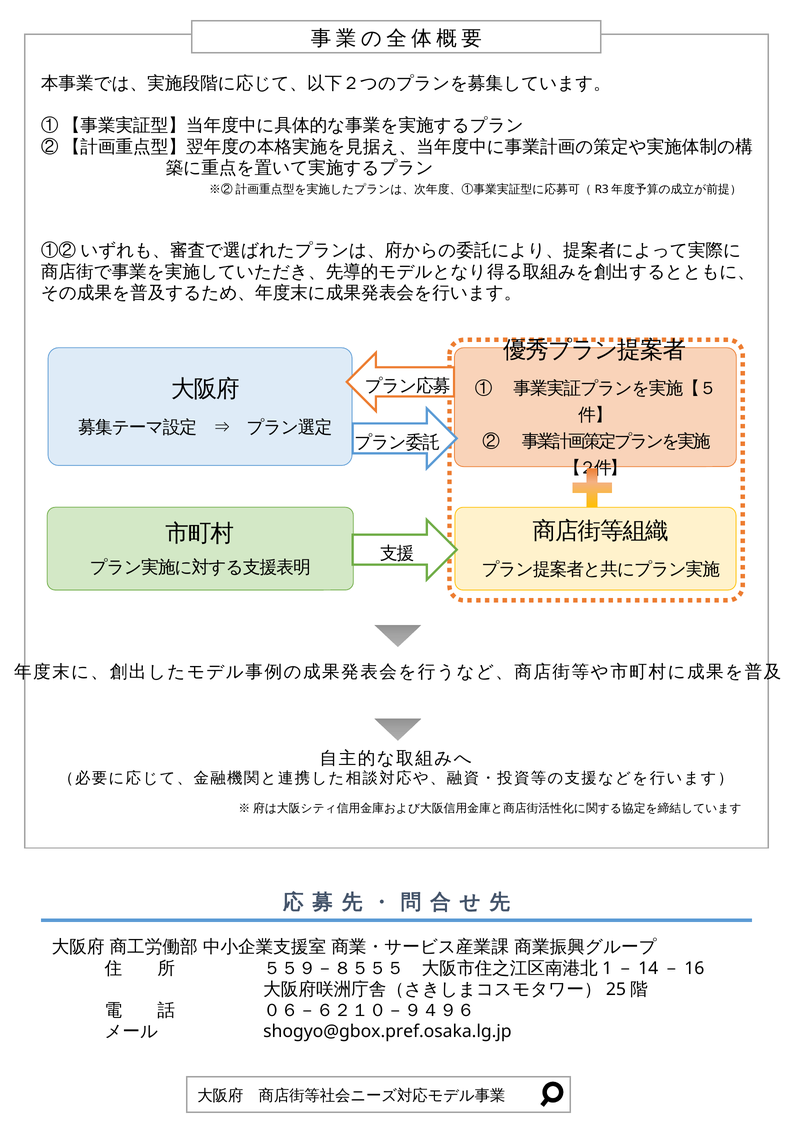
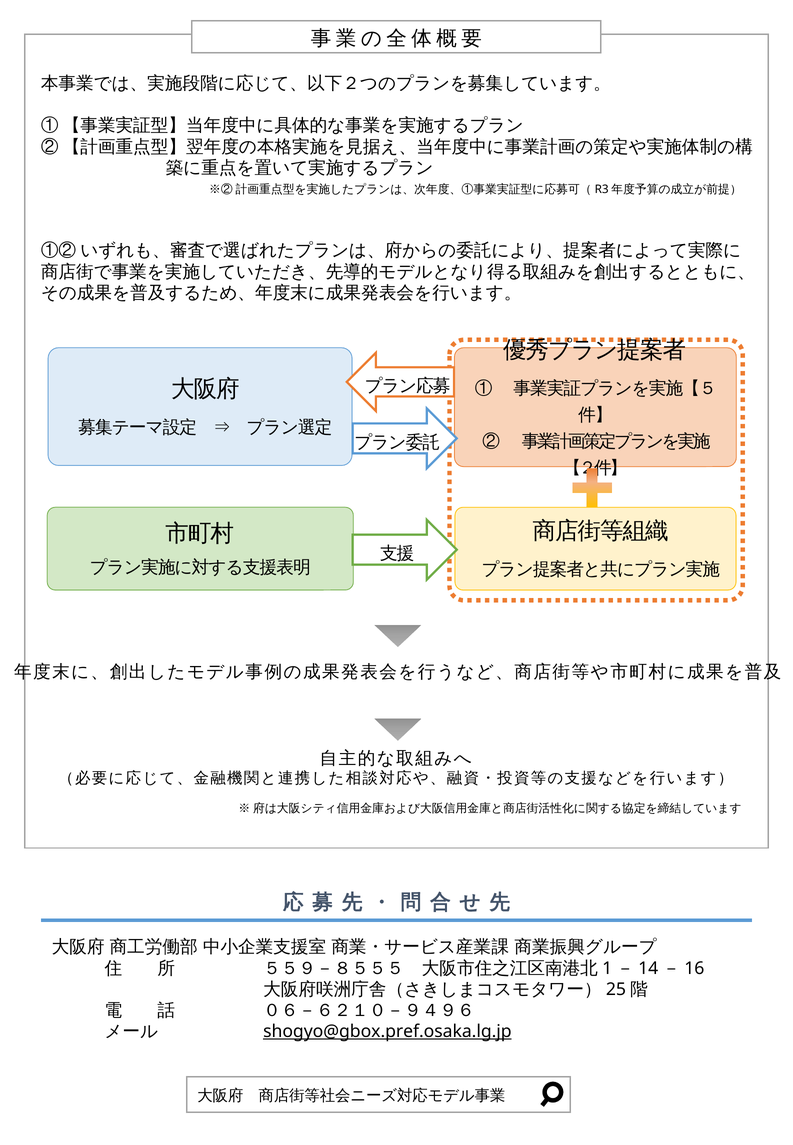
shogyo@gbox.pref.osaka.lg.jp underline: none -> present (387, 1032)
